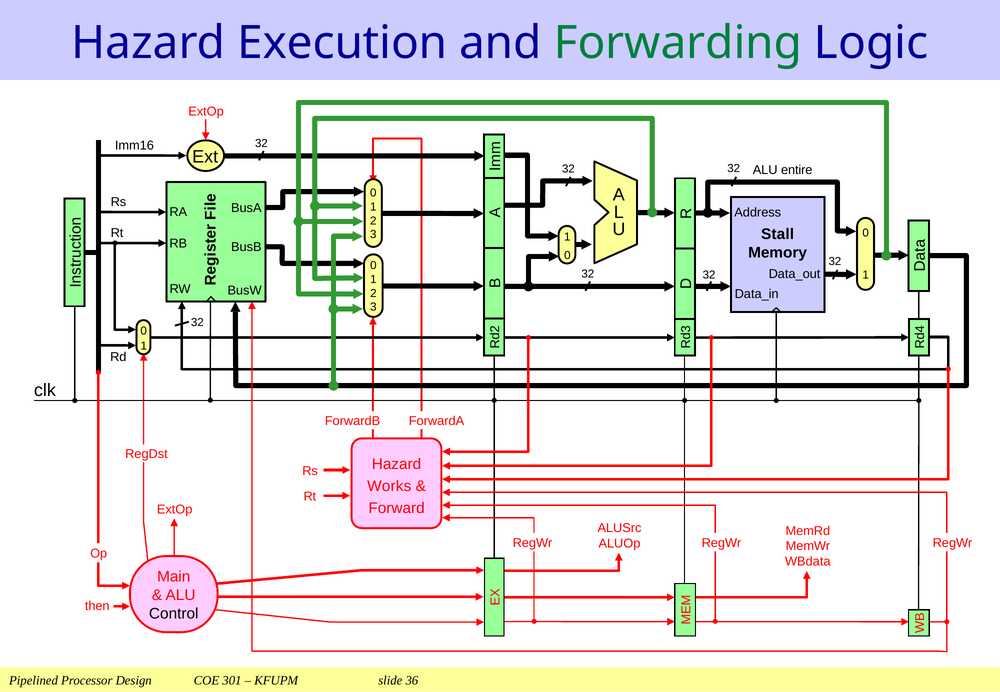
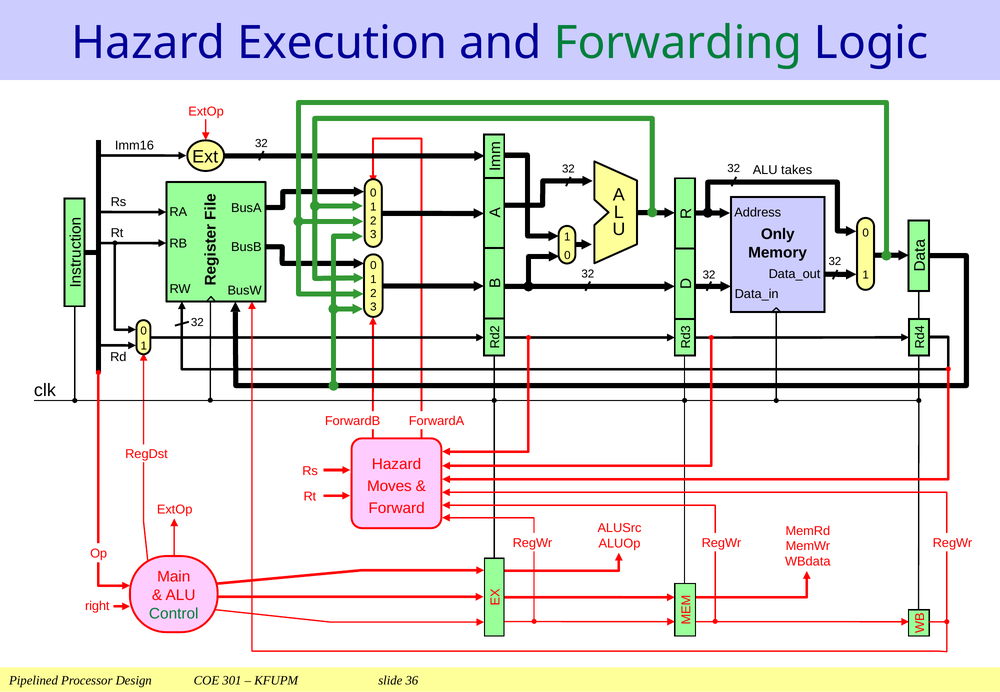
entire: entire -> takes (797, 170)
Stall: Stall -> Only (778, 234)
Works: Works -> Moves (389, 486)
then: then -> right (97, 606)
Control colour: black -> green (174, 614)
